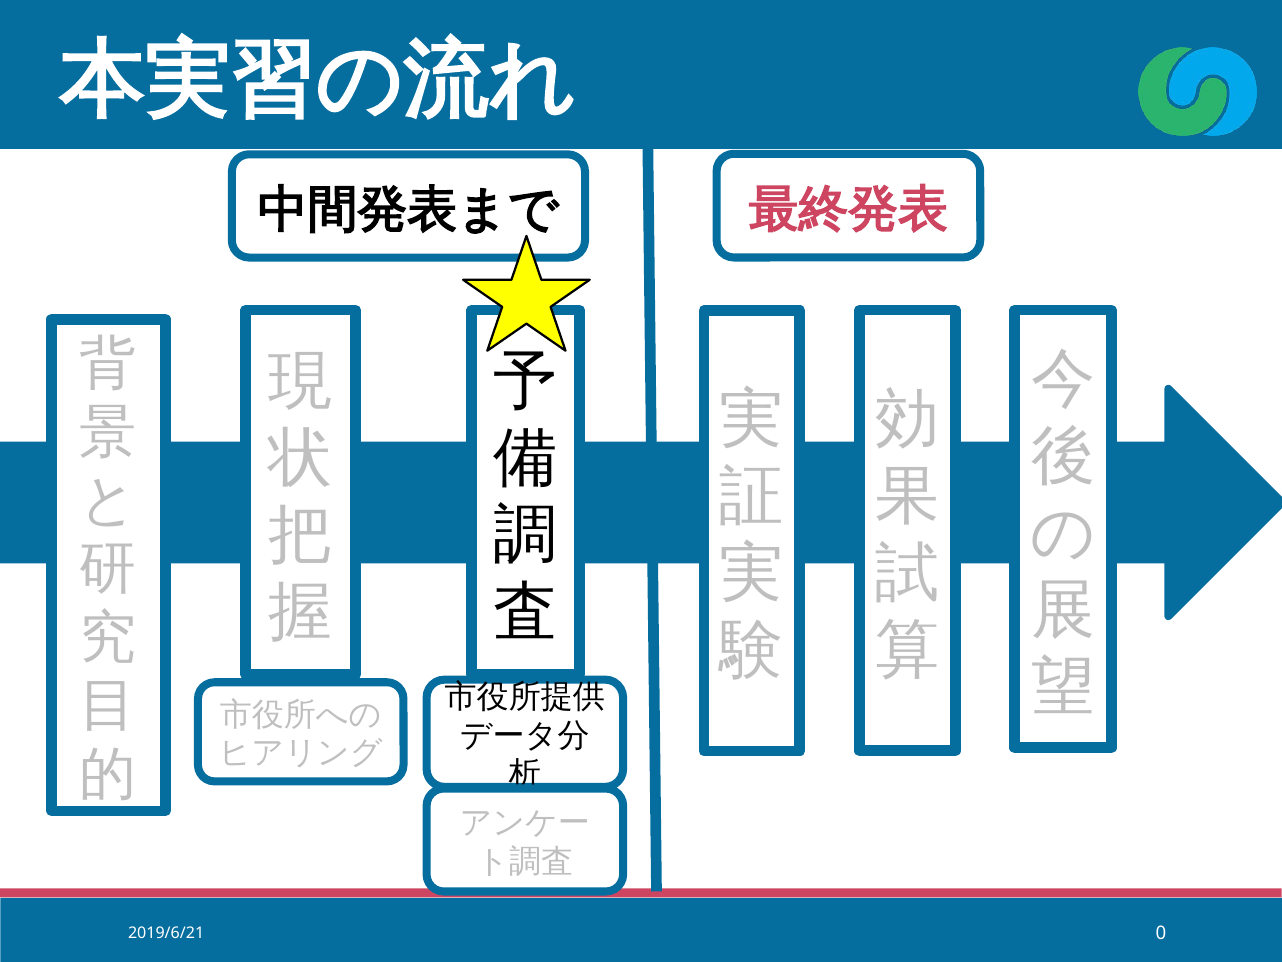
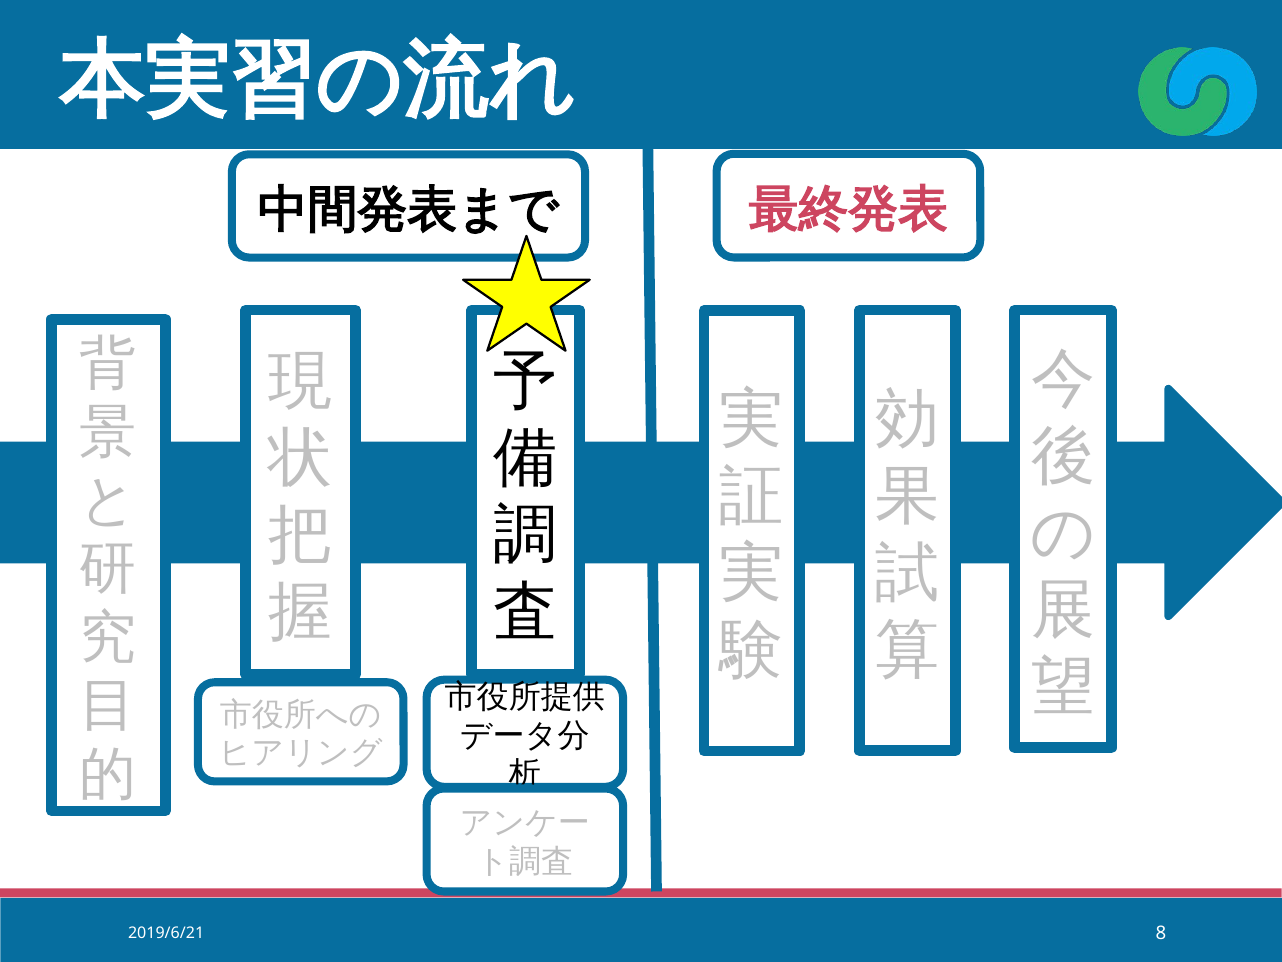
0: 0 -> 8 (1161, 933)
